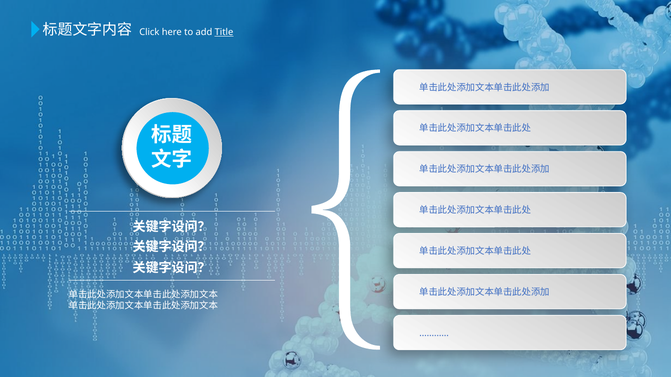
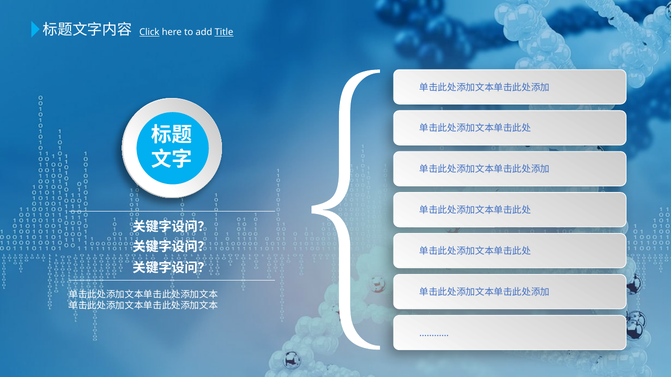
Click underline: none -> present (149, 32)
